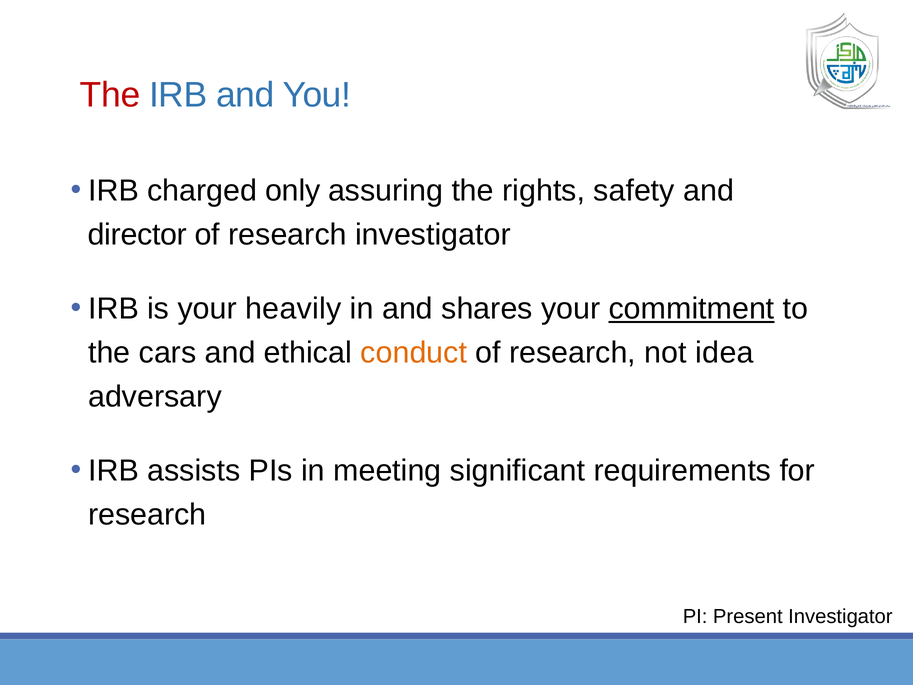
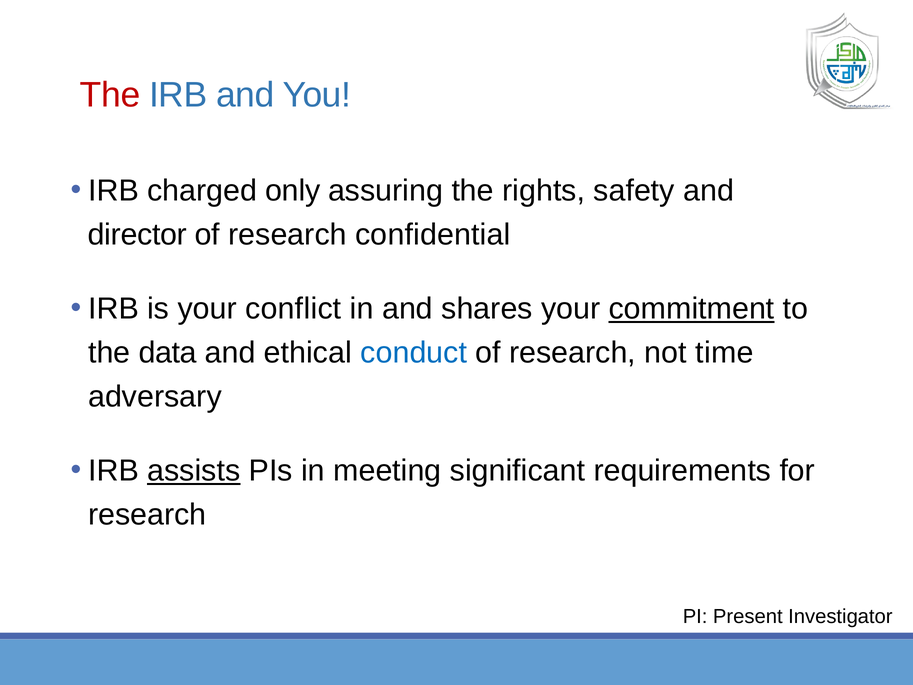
research investigator: investigator -> confidential (433, 235)
heavily: heavily -> conflict (293, 309)
cars: cars -> data (168, 353)
conduct colour: orange -> blue (414, 353)
idea: idea -> time (725, 353)
assists underline: none -> present (194, 471)
